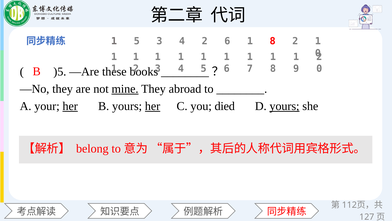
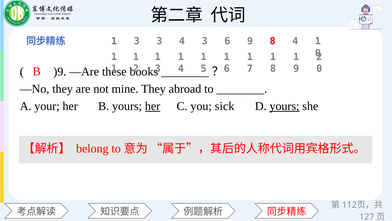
5: 5 -> 3 (137, 41)
4 2: 2 -> 3 (205, 41)
1: 1 -> 9 (250, 41)
8 2: 2 -> 4 (295, 41)
)5: )5 -> )9 (60, 71)
mine underline: present -> none (125, 89)
her underline: present -> none (70, 106)
died: died -> sick (225, 106)
